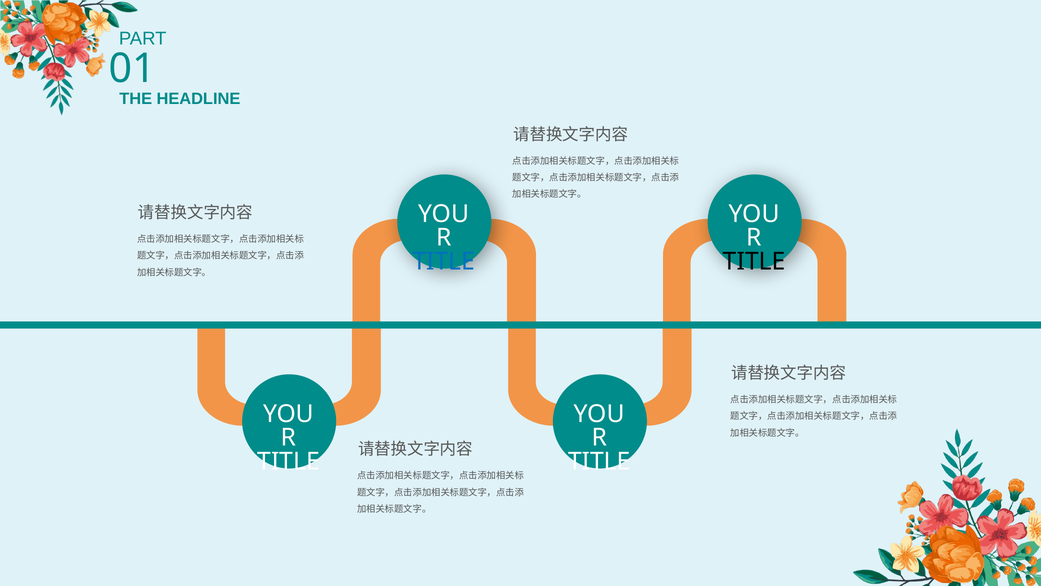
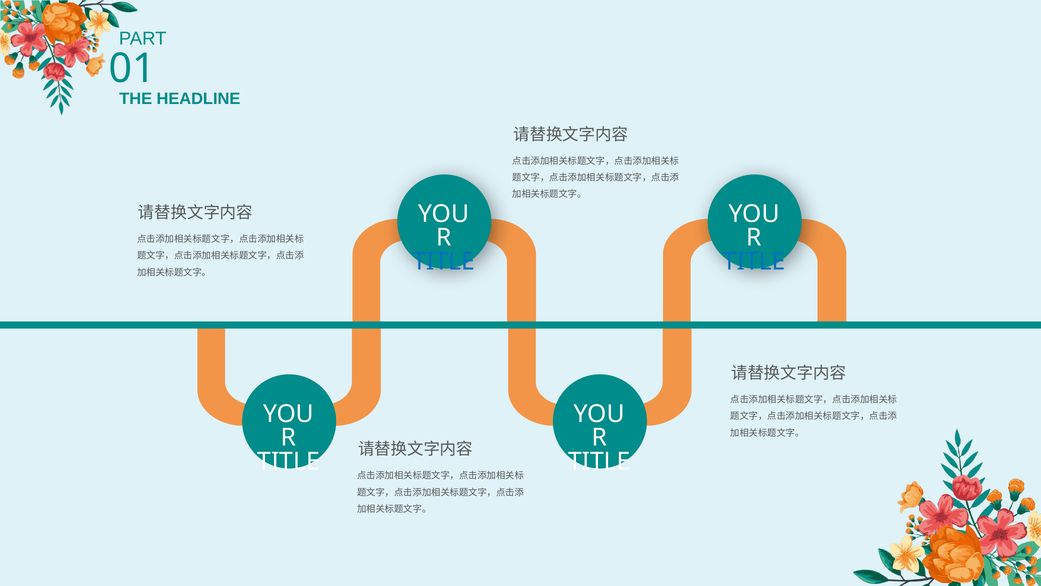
TITLE colour: black -> blue (754, 261)
